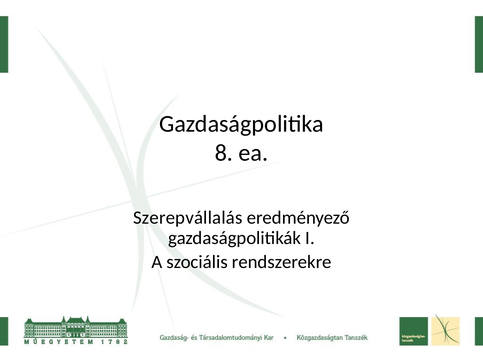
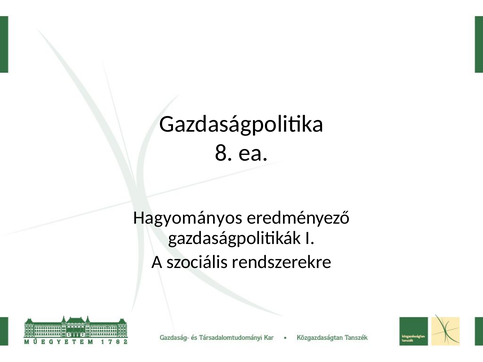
Szerepvállalás: Szerepvállalás -> Hagyományos (188, 218)
